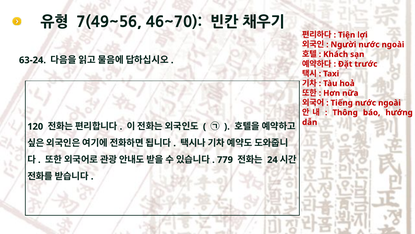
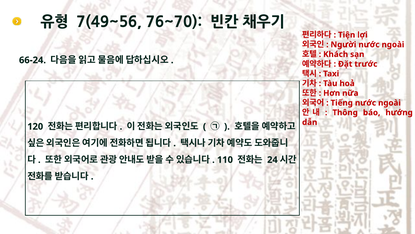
46~70: 46~70 -> 76~70 (174, 22)
63-24: 63-24 -> 66-24 (32, 60)
779: 779 -> 110 (225, 159)
